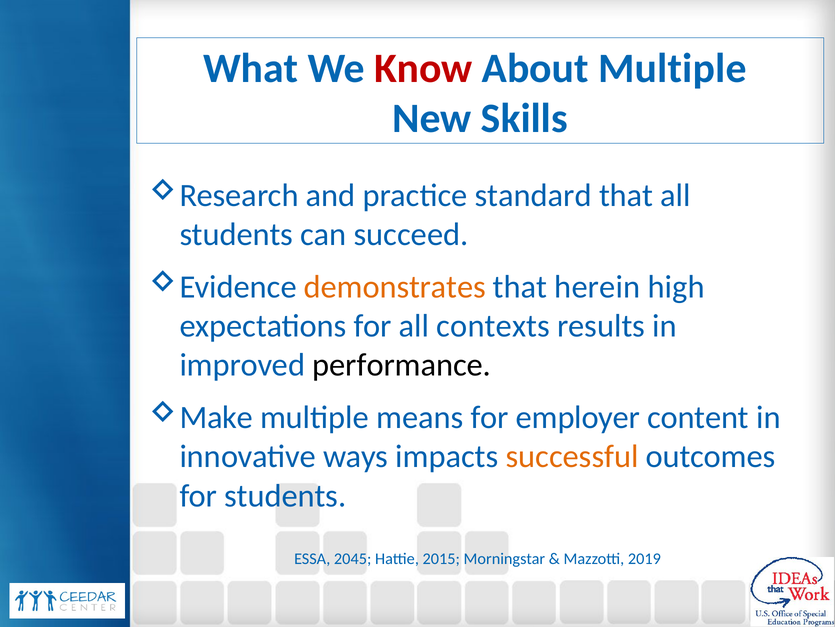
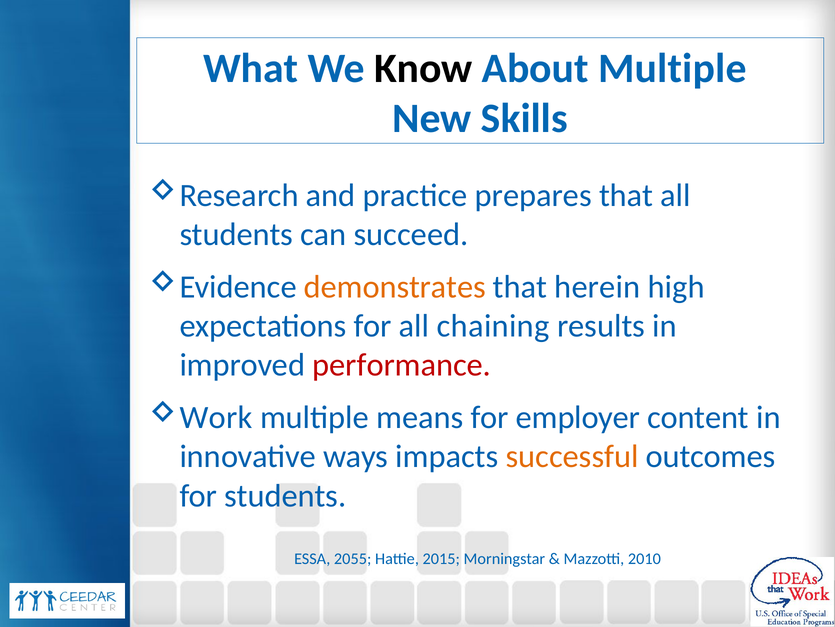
Know colour: red -> black (423, 68)
standard: standard -> prepares (533, 195)
contexts: contexts -> chaining (493, 326)
performance colour: black -> red (402, 365)
Make: Make -> Work (216, 417)
2045: 2045 -> 2055 (353, 558)
2019: 2019 -> 2010 (644, 558)
